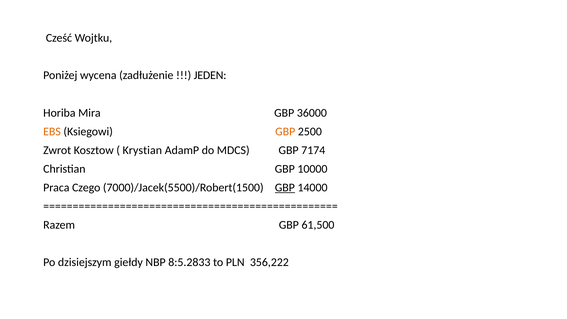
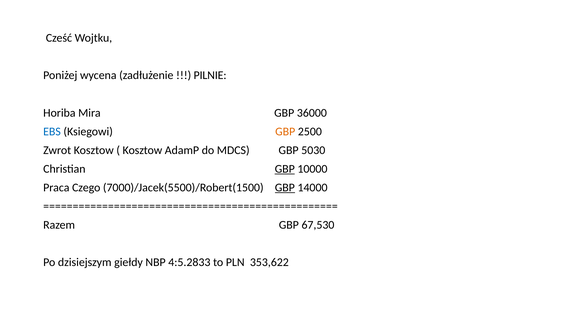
JEDEN: JEDEN -> PILNIE (210, 75)
EBS colour: orange -> blue (52, 131)
Krystian: Krystian -> Kosztow (142, 150)
7174: 7174 -> 5030 (313, 150)
GBP underline: none -> present (285, 169)
61,500: 61,500 -> 67,530 (318, 225)
8:5.2833: 8:5.2833 -> 4:5.2833 (189, 262)
356,222: 356,222 -> 353,622 (269, 262)
